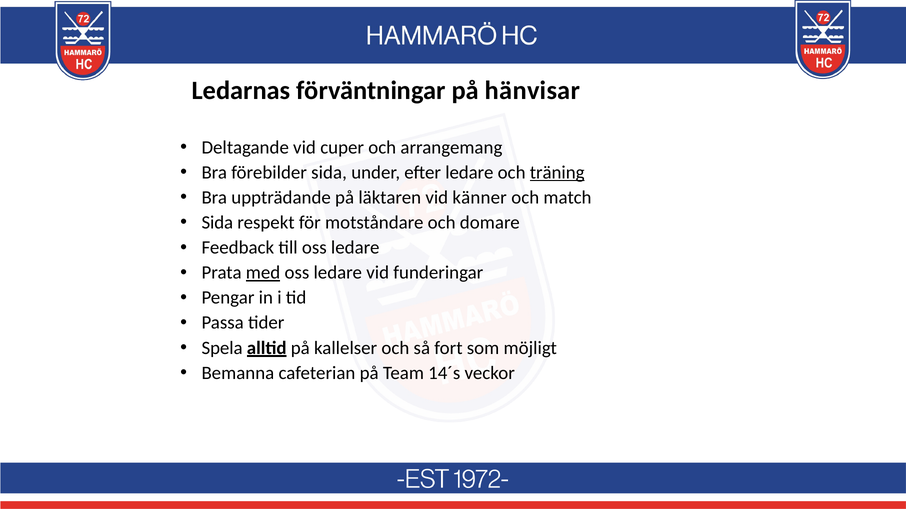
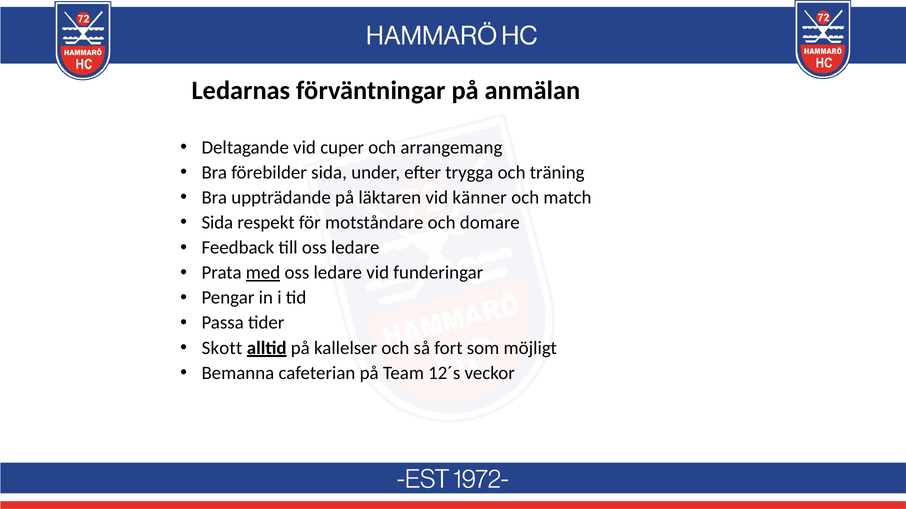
hänvisar: hänvisar -> anmälan (533, 90)
efter ledare: ledare -> trygga (469, 173)
träning underline: present -> none (557, 173)
Spela: Spela -> Skott (222, 348)
14´s: 14´s -> 12´s (444, 373)
